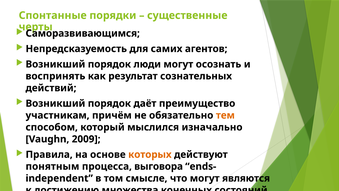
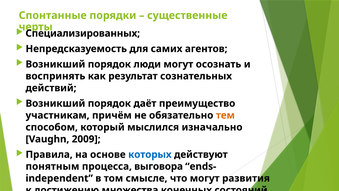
Саморазвивающимся: Саморазвивающимся -> Специализированных (83, 33)
которых colour: orange -> blue (150, 154)
являются: являются -> развития (246, 178)
